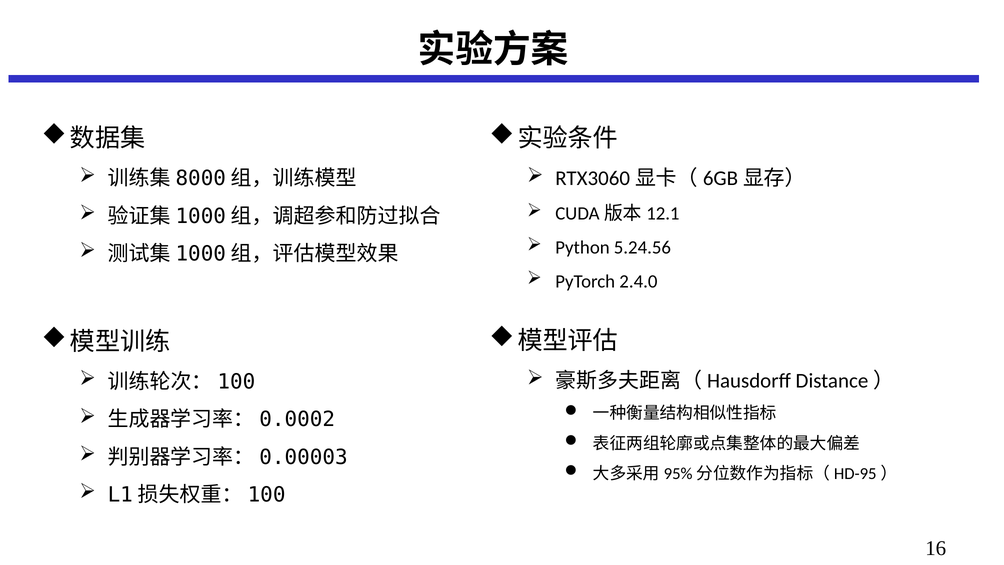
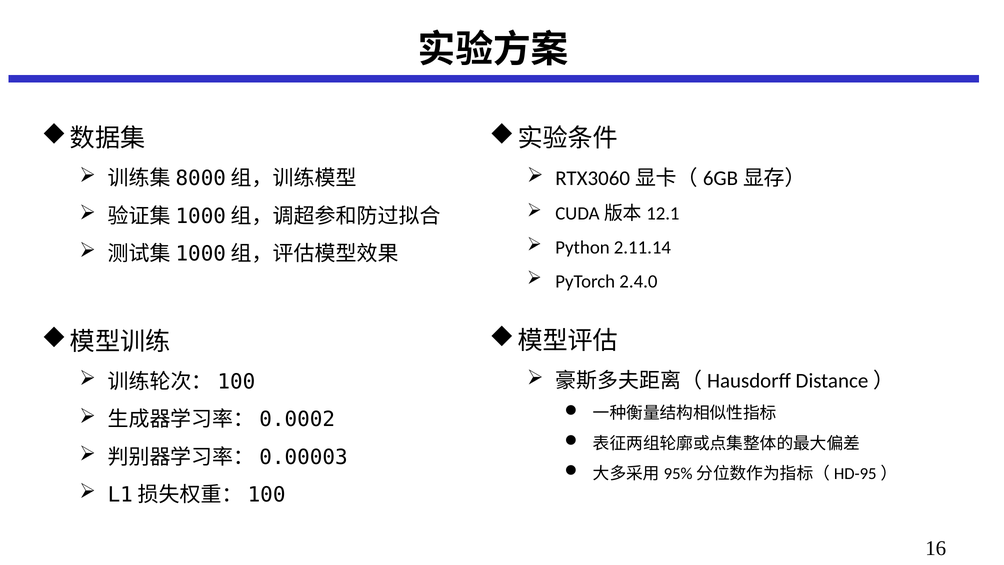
5.24.56: 5.24.56 -> 2.11.14 (642, 247)
